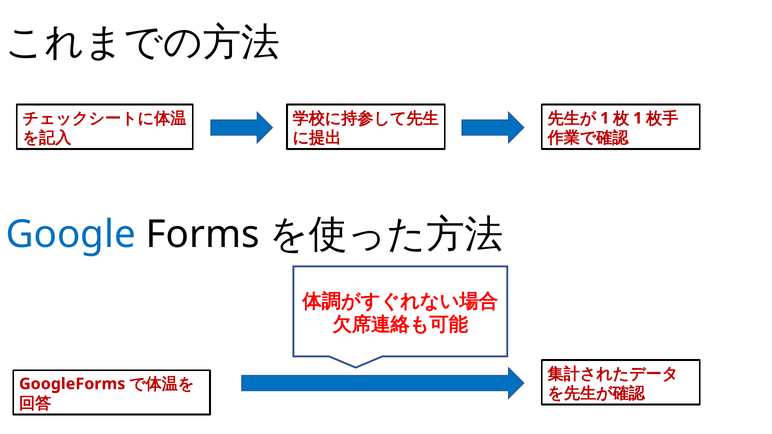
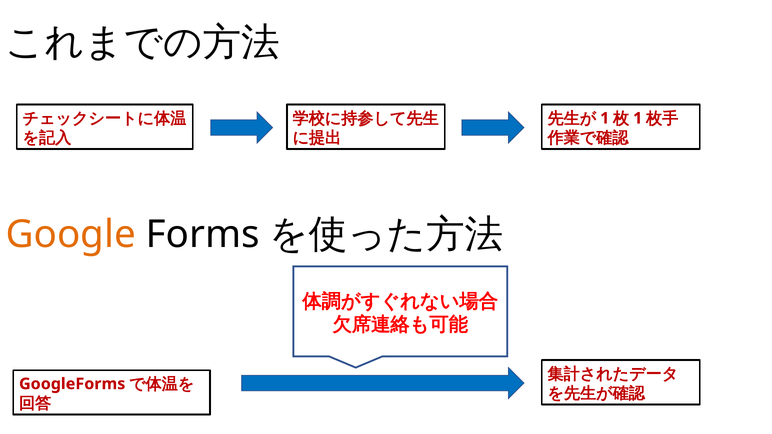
Google colour: blue -> orange (71, 234)
